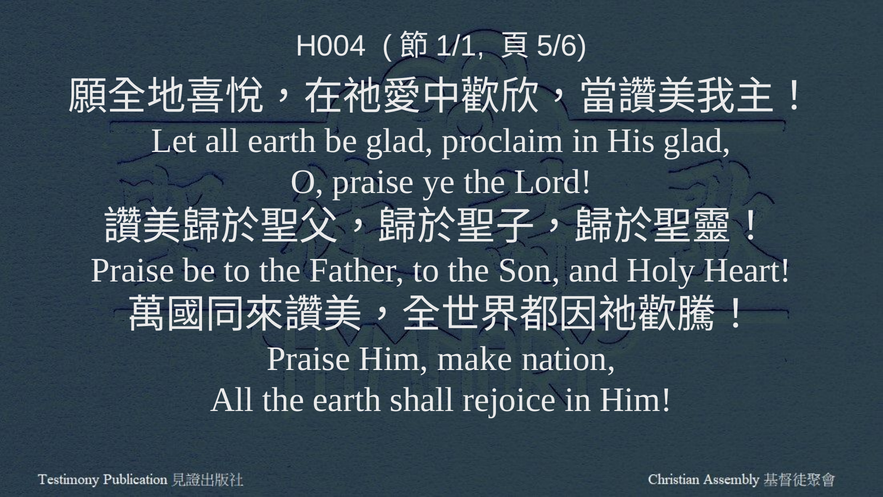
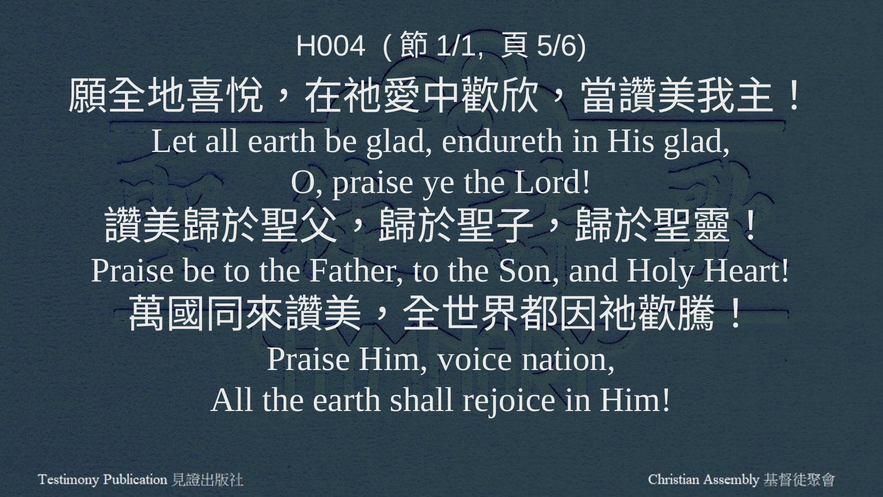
proclaim: proclaim -> endureth (503, 141)
make: make -> voice (475, 359)
